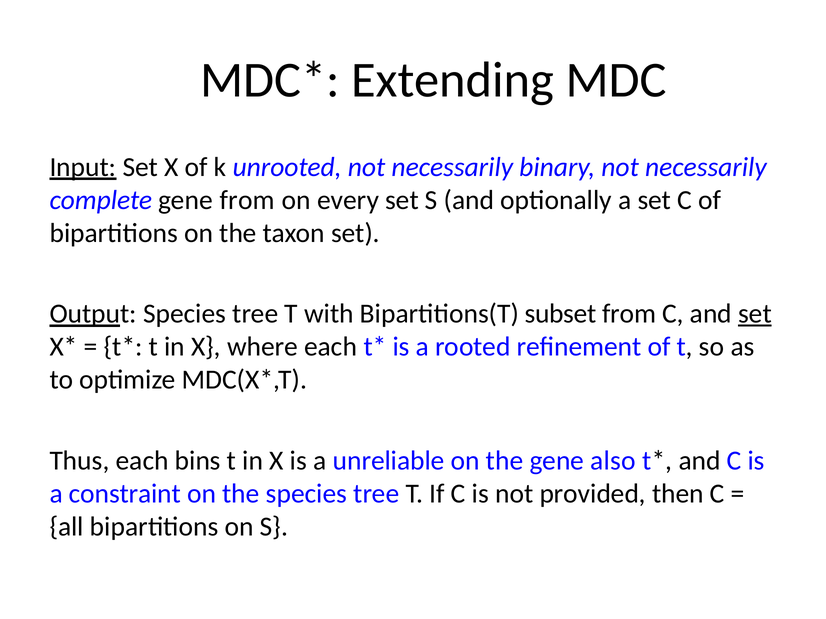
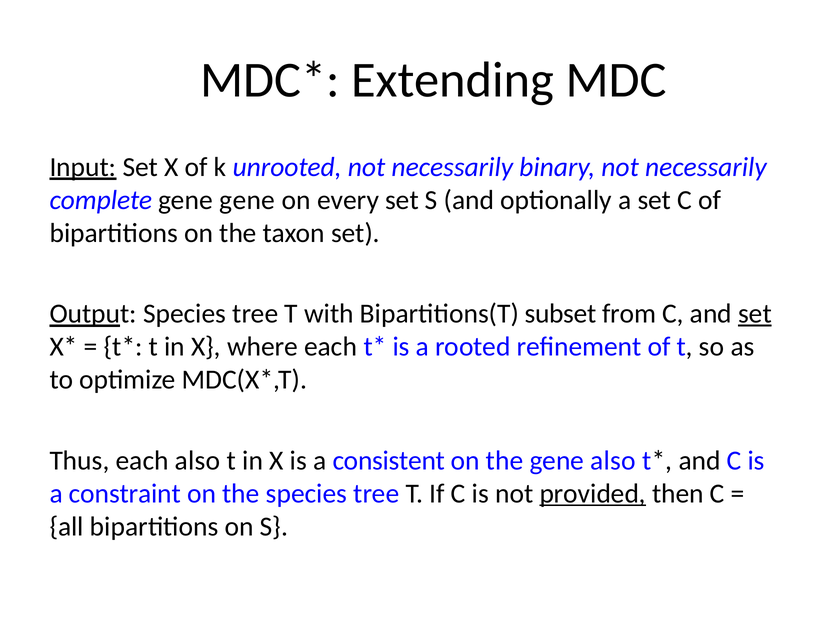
gene from: from -> gene (247, 200)
each bins: bins -> also (198, 461)
unreliable: unreliable -> consistent (389, 461)
provided underline: none -> present (593, 494)
